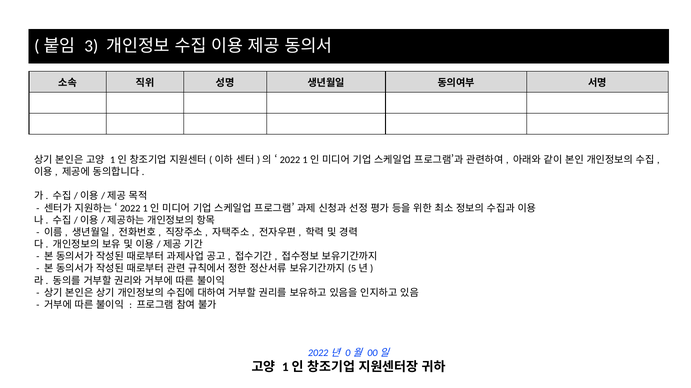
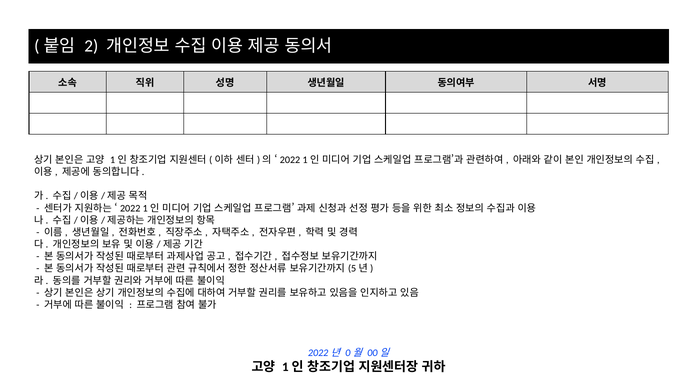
3: 3 -> 2 (91, 46)
